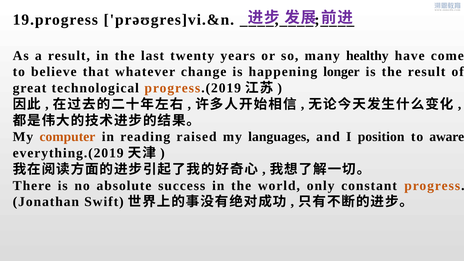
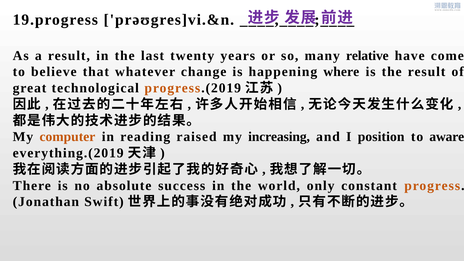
healthy: healthy -> relative (367, 56)
longer: longer -> where (341, 72)
languages: languages -> increasing (279, 137)
